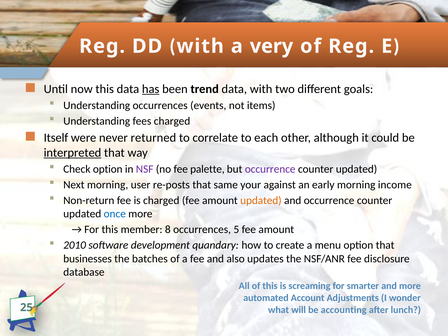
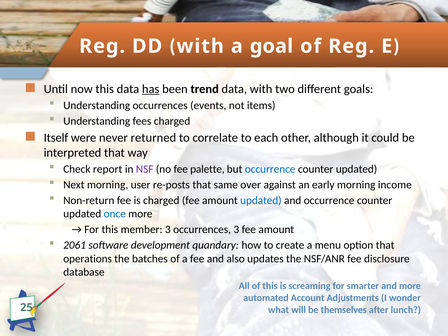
very: very -> goal (271, 46)
interpreted underline: present -> none (72, 153)
Check option: option -> report (108, 169)
occurrence colour: purple -> blue (270, 169)
your: your -> over (251, 185)
updated colour: orange -> blue (261, 200)
member 8: 8 -> 3 (168, 230)
occurrences 5: 5 -> 3 (236, 230)
2010: 2010 -> 2061 (75, 245)
businesses: businesses -> operations (88, 259)
accounting: accounting -> themselves (344, 310)
